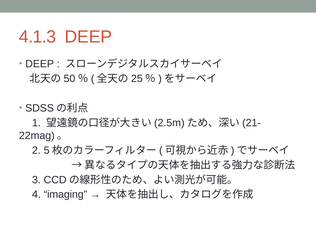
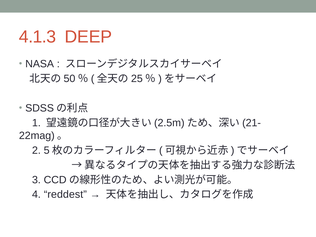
DEEP: DEEP -> NASA (40, 64)
imaging: imaging -> reddest (65, 195)
